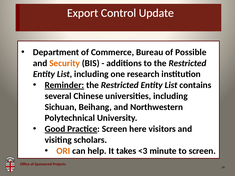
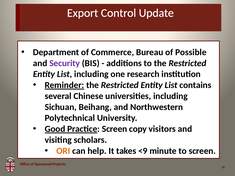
Security colour: orange -> purple (65, 63)
here: here -> copy (138, 129)
<3: <3 -> <9 (143, 151)
